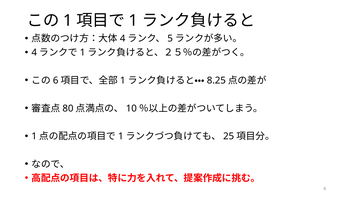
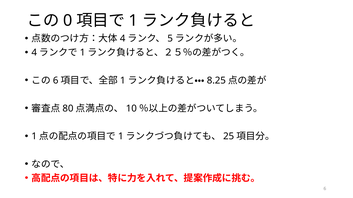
1: 1 -> 0 (68, 21)
